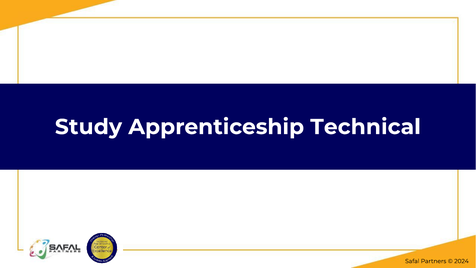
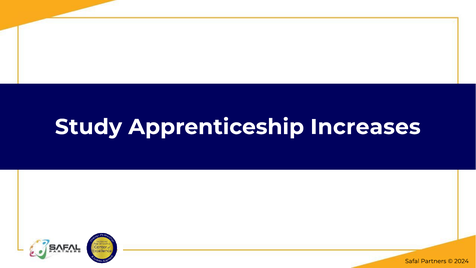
Technical: Technical -> Increases (365, 127)
